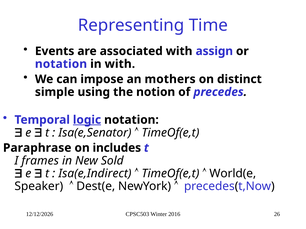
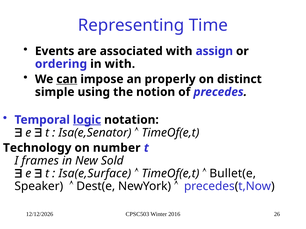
notation: notation -> ordering (61, 64)
can underline: none -> present (67, 79)
mothers: mothers -> properly (170, 79)
Paraphrase: Paraphrase -> Technology (37, 148)
includes: includes -> number (117, 148)
Isa(e,Indirect: Isa(e,Indirect -> Isa(e,Surface (95, 174)
World(e: World(e -> Bullet(e (233, 174)
